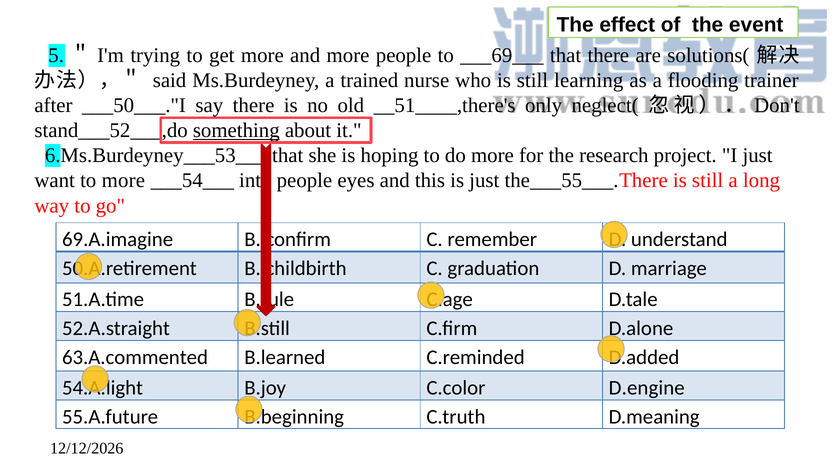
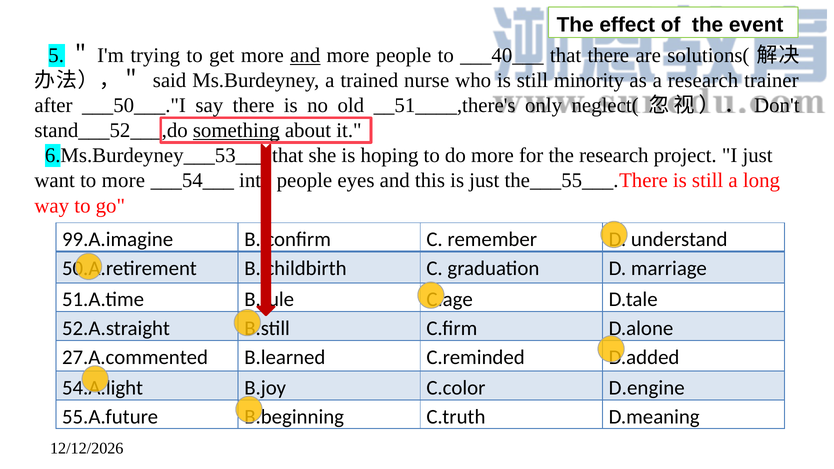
and underline: none -> present (305, 56)
___69___: ___69___ -> ___40___ (502, 56)
learning: learning -> minority (589, 81)
a flooding: flooding -> research (703, 81)
69.A.imagine: 69.A.imagine -> 99.A.imagine (118, 240)
63.A.commented: 63.A.commented -> 27.A.commented (135, 357)
